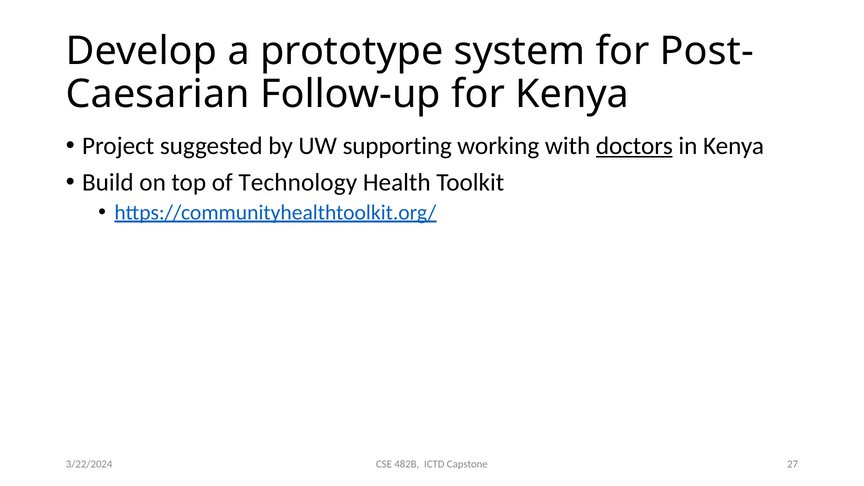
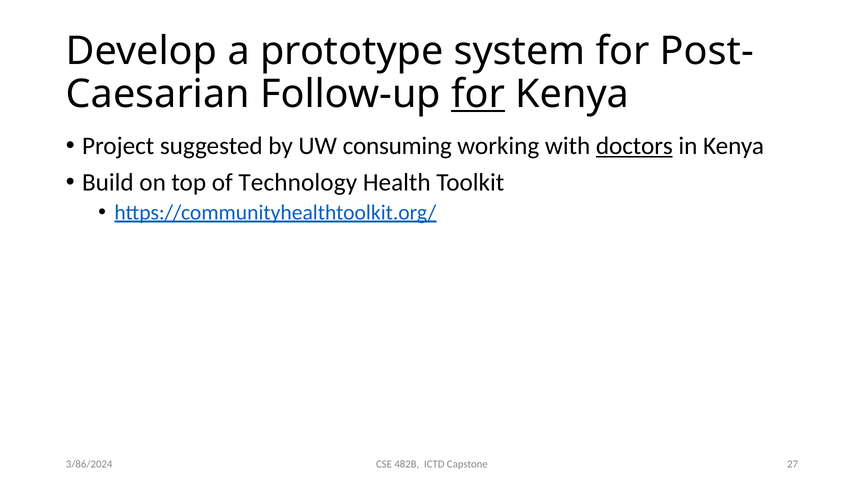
for underline: none -> present (478, 94)
supporting: supporting -> consuming (397, 146)
3/22/2024: 3/22/2024 -> 3/86/2024 (89, 464)
